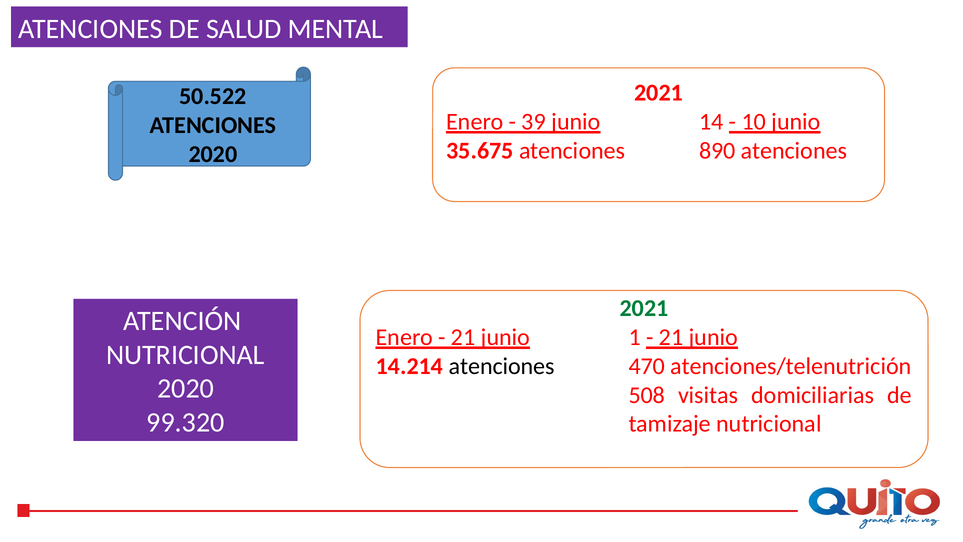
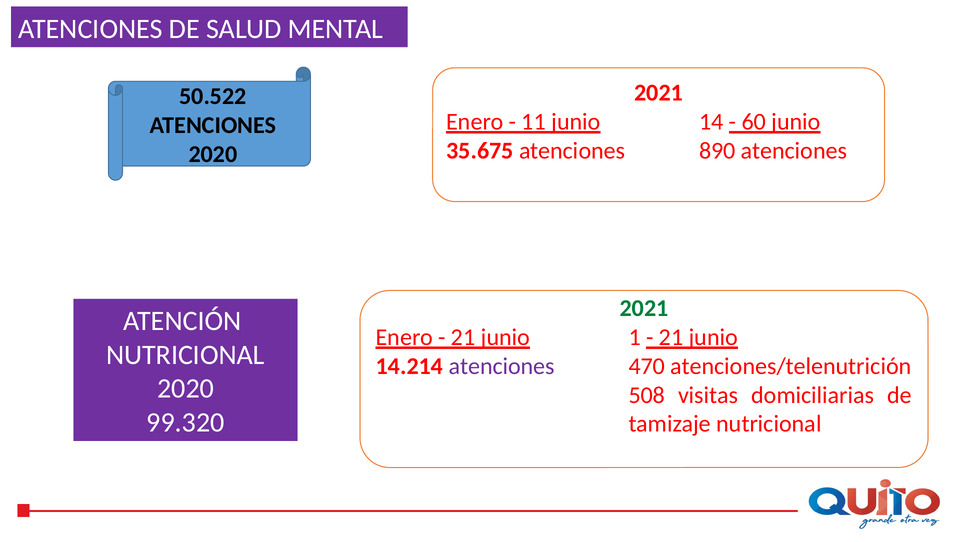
39: 39 -> 11 (534, 122)
10: 10 -> 60 (754, 122)
atenciones colour: black -> purple (502, 366)
